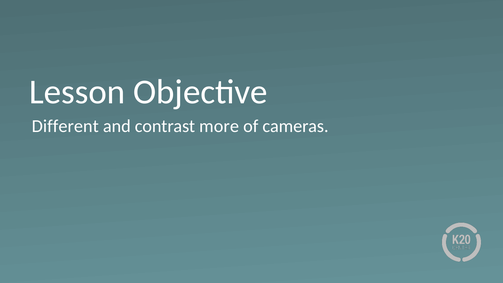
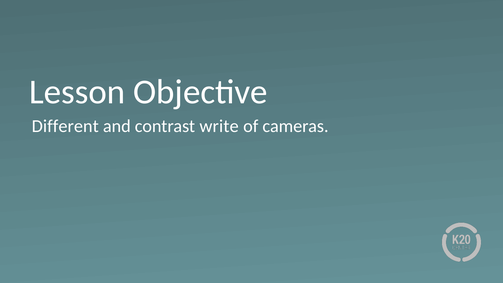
more: more -> write (219, 126)
